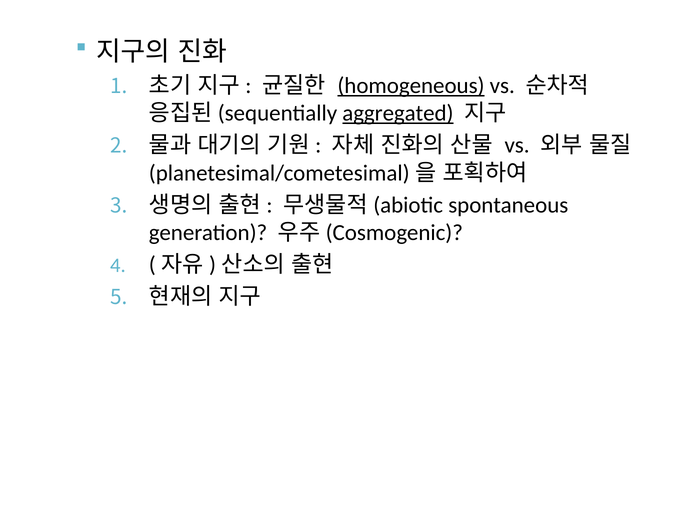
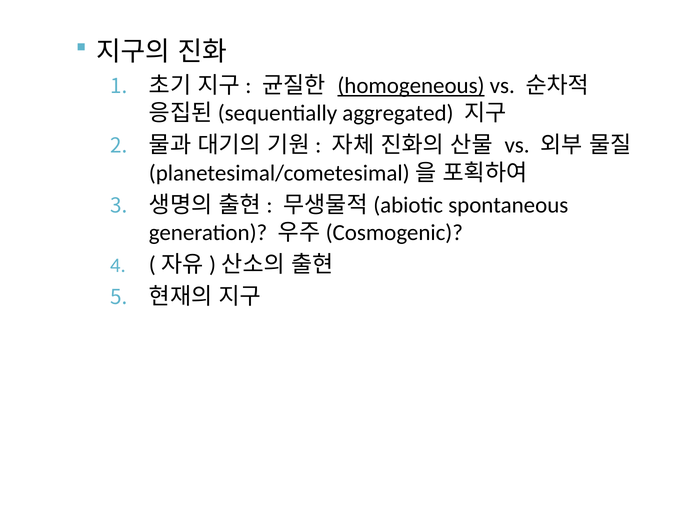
aggregated underline: present -> none (398, 113)
